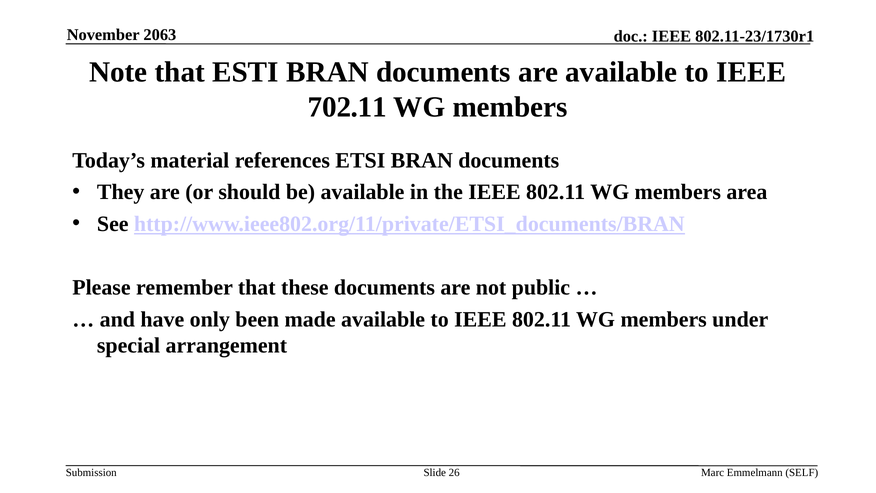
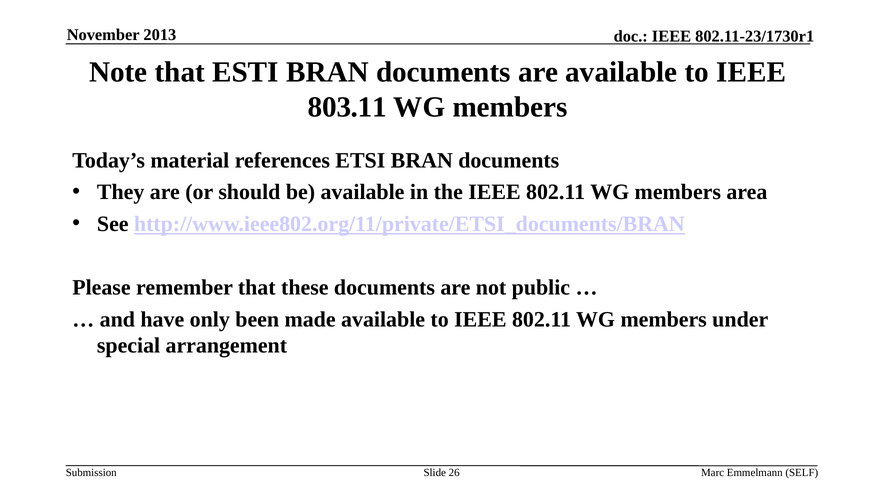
2063: 2063 -> 2013 (160, 35)
702.11: 702.11 -> 803.11 (347, 107)
